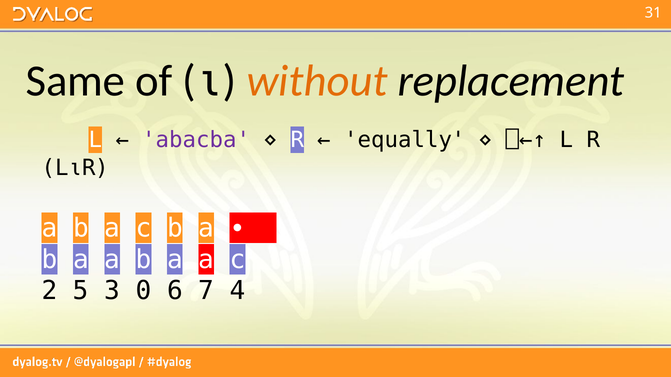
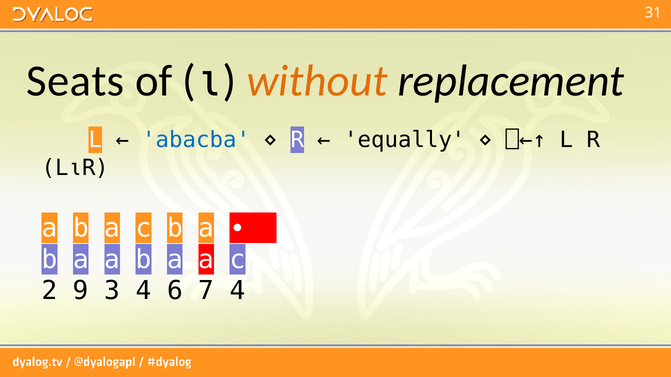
Same: Same -> Seats (75, 81)
abacba colour: purple -> blue (196, 140)
5: 5 -> 9 (81, 291)
3 0: 0 -> 4 (144, 291)
